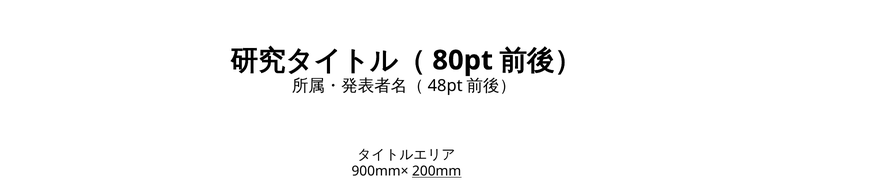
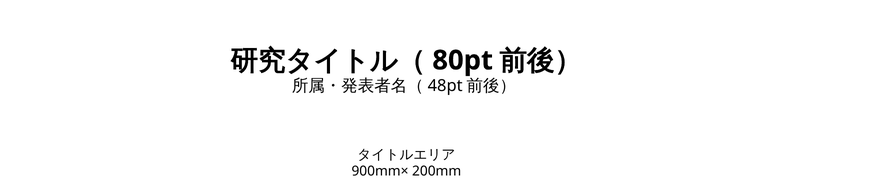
200mm underline: present -> none (437, 171)
